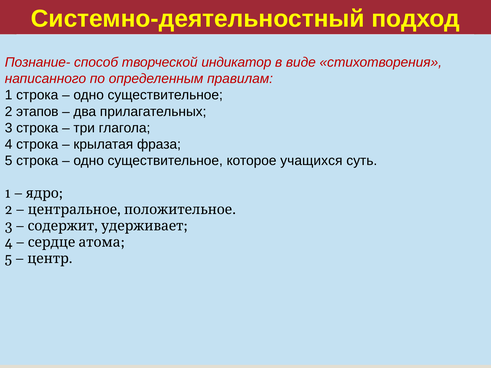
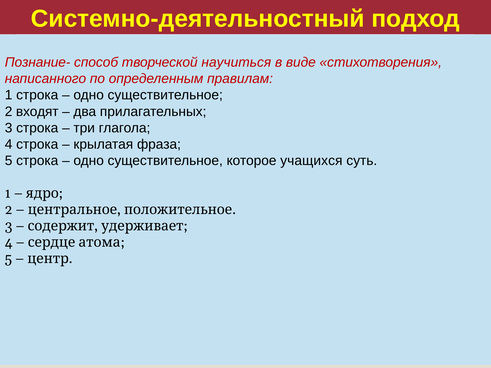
индикатор: индикатор -> научиться (236, 62)
этапов: этапов -> входят (37, 112)
